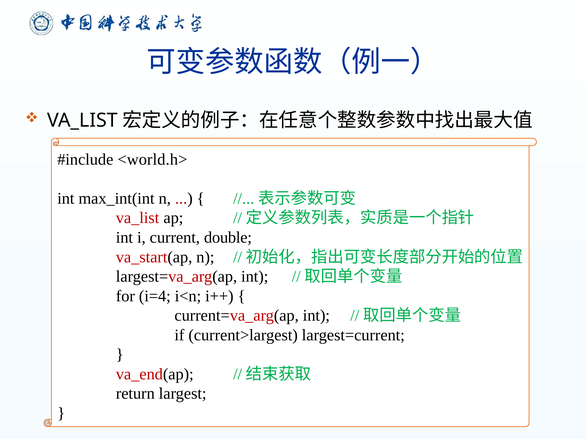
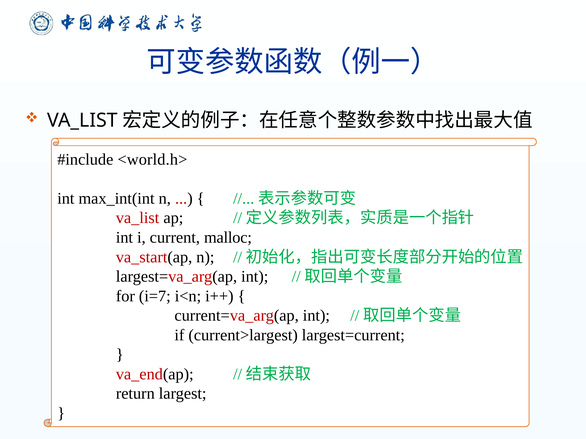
double: double -> malloc (228, 238)
i=4: i=4 -> i=7 (155, 296)
